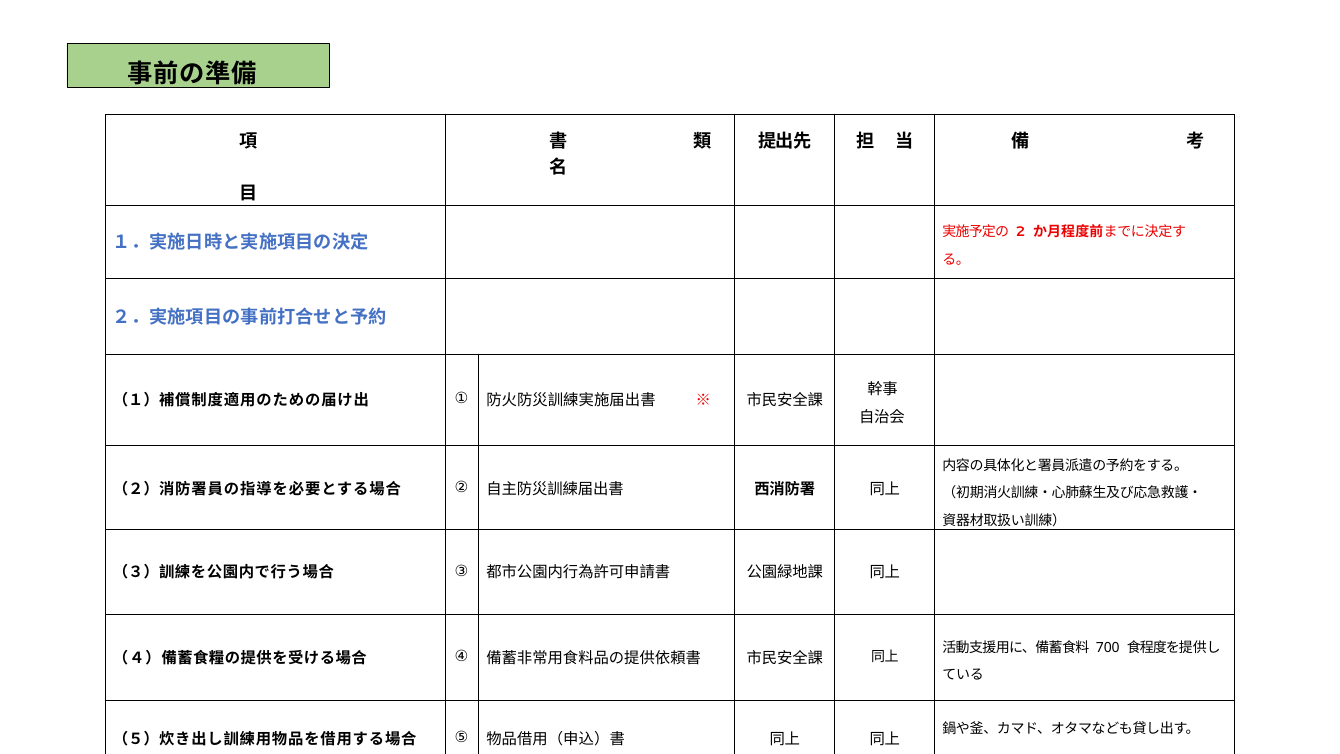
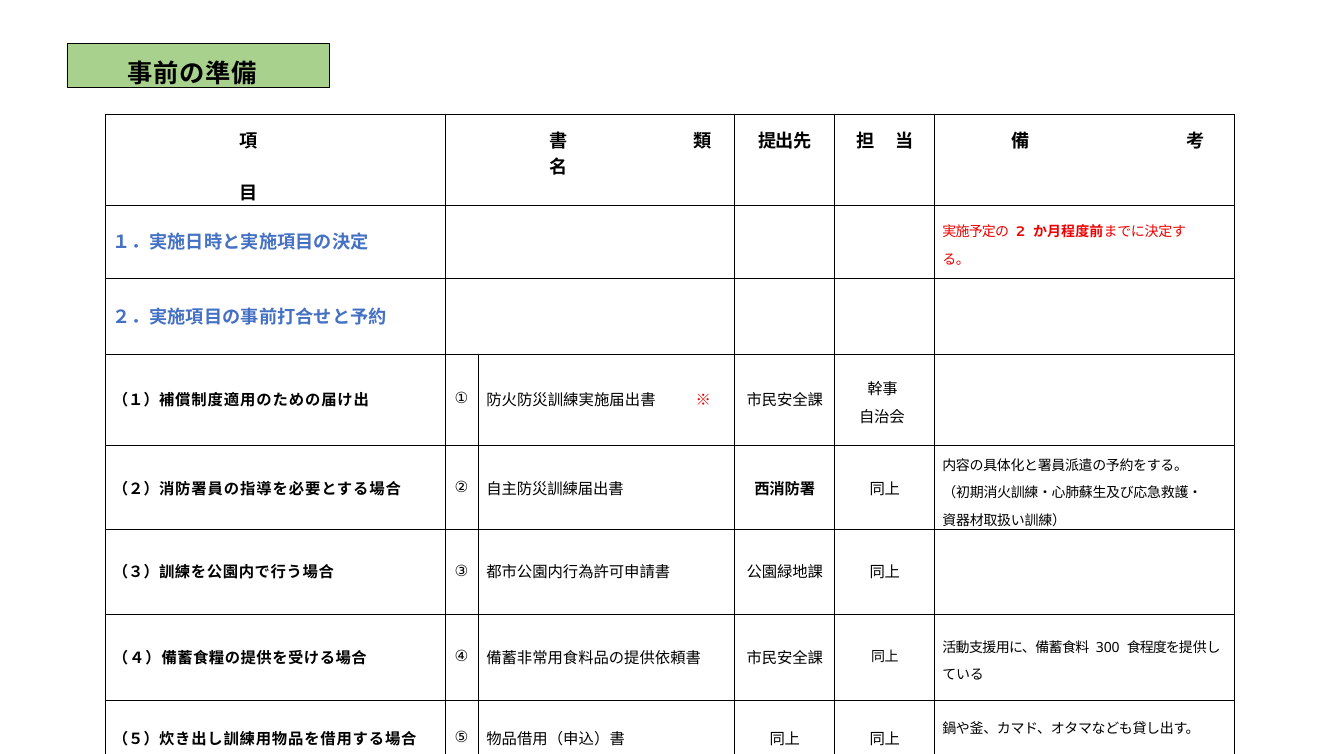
700: 700 -> 300 (1108, 647)
